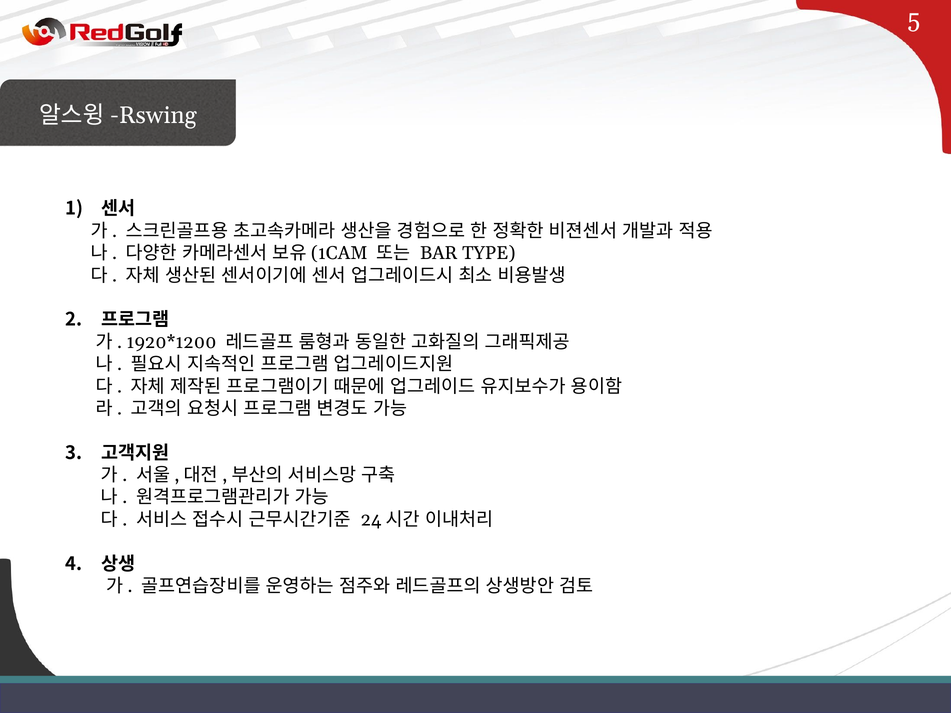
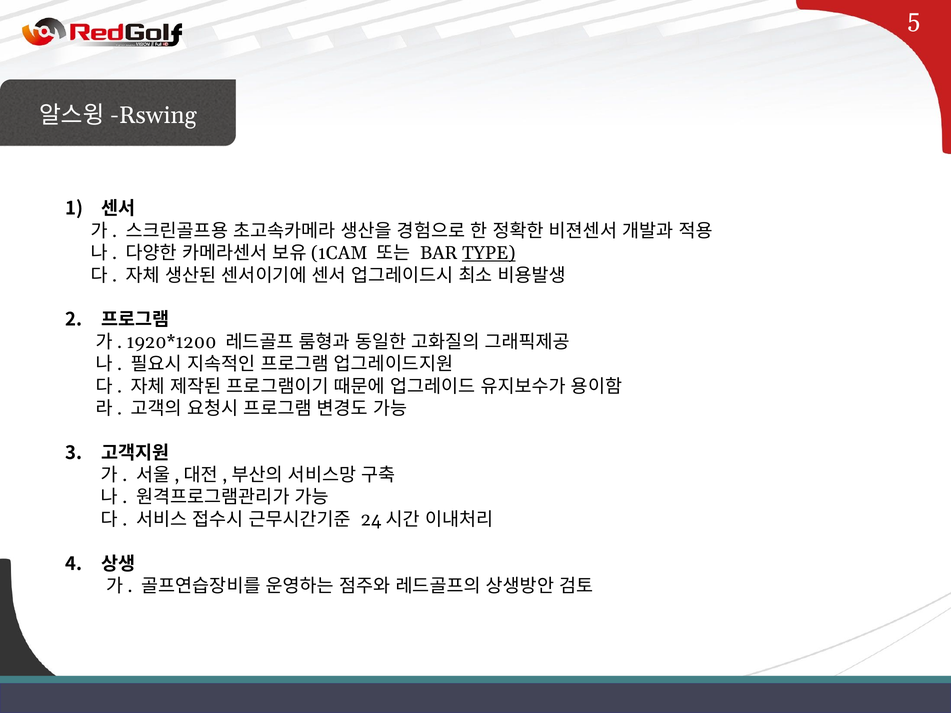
TYPE underline: none -> present (489, 253)
